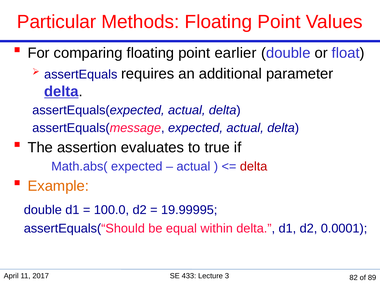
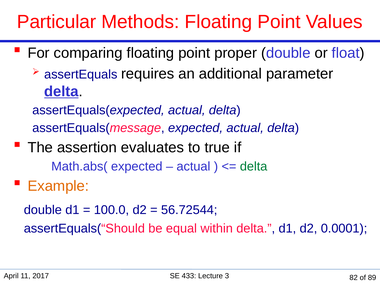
earlier: earlier -> proper (236, 53)
delta colour: red -> green (254, 166)
19.99995: 19.99995 -> 56.72544 (189, 210)
